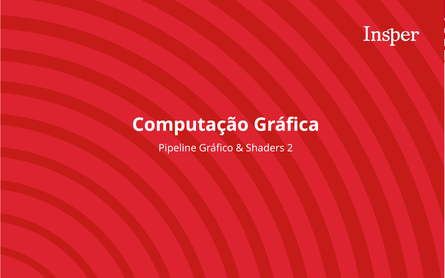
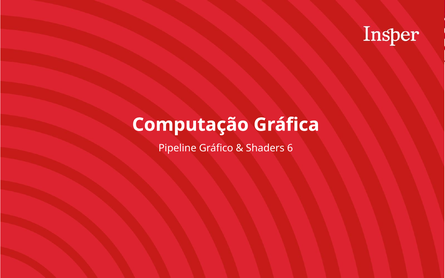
2: 2 -> 6 (290, 148)
